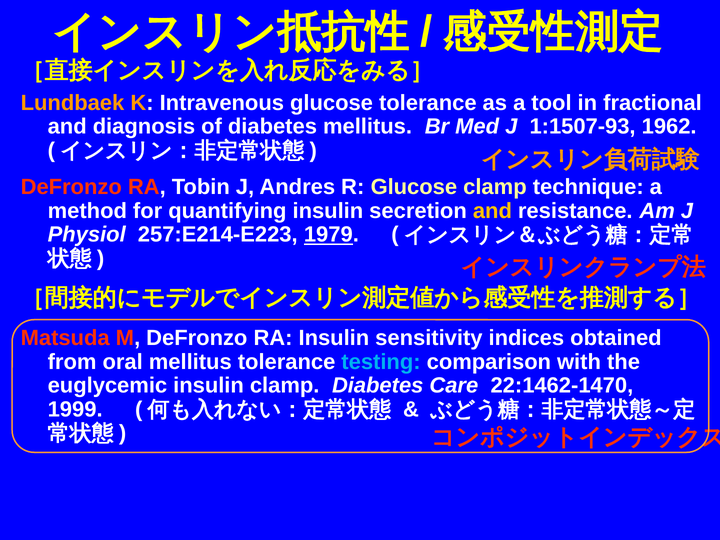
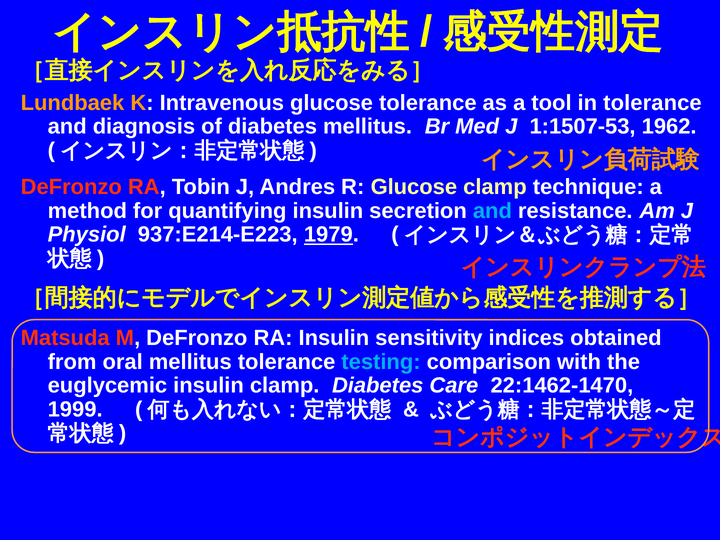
in fractional: fractional -> tolerance (652, 103)
1:1507-93: 1:1507-93 -> 1:1507-53 (583, 127)
and colour: yellow -> light blue (492, 211)
257:E214-E223: 257:E214-E223 -> 937:E214-E223 (218, 235)
